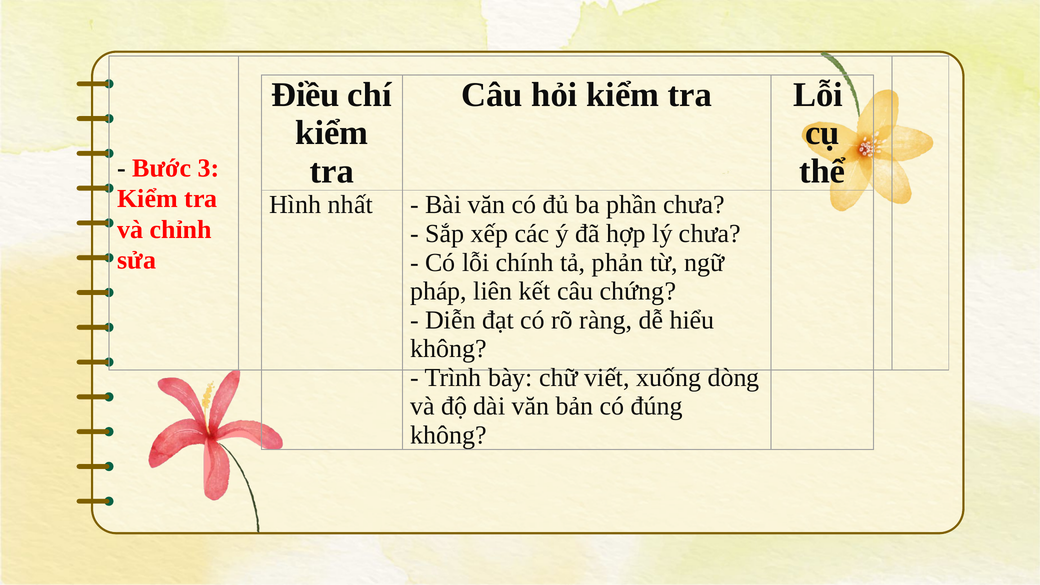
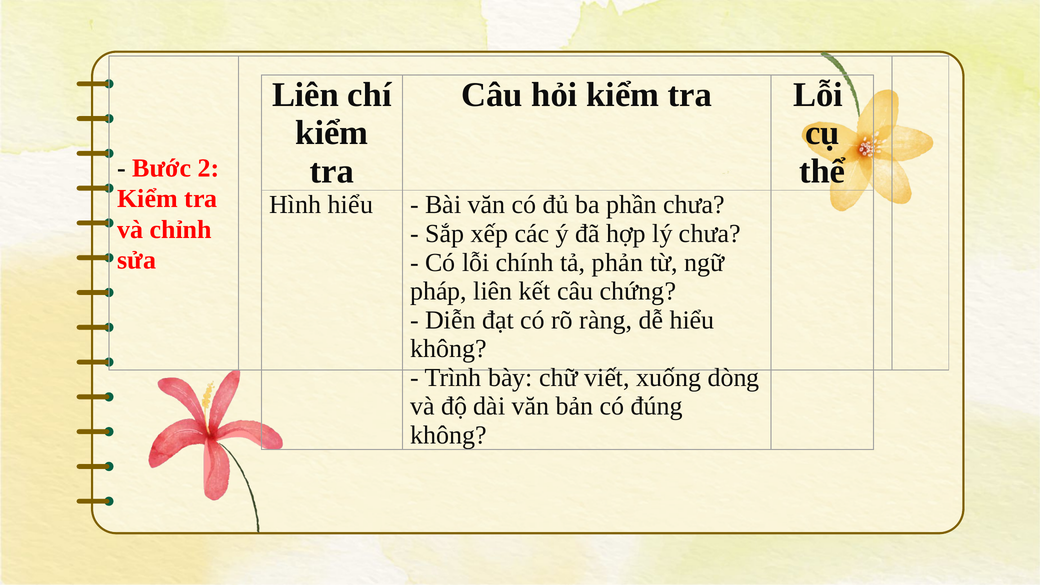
Điều: Điều -> Liên (305, 95)
3: 3 -> 2 (209, 168)
Hình nhất: nhất -> hiểu (350, 205)
